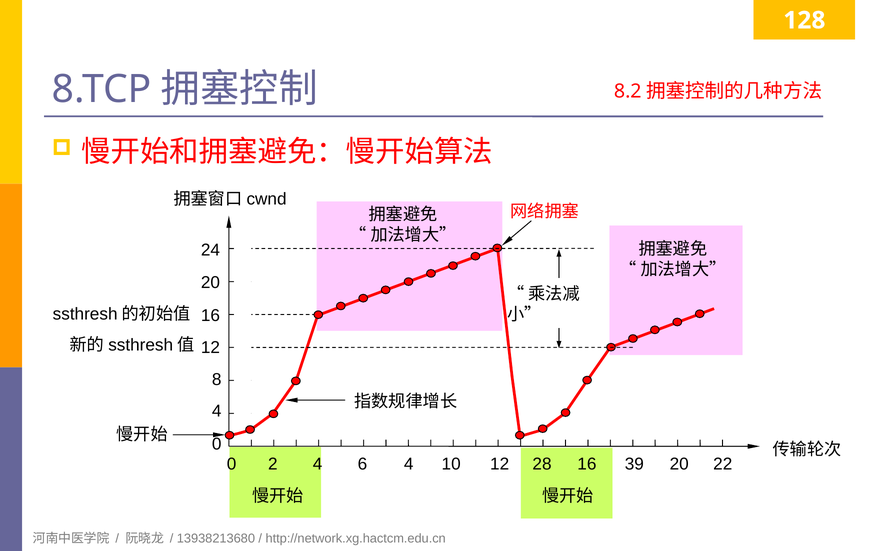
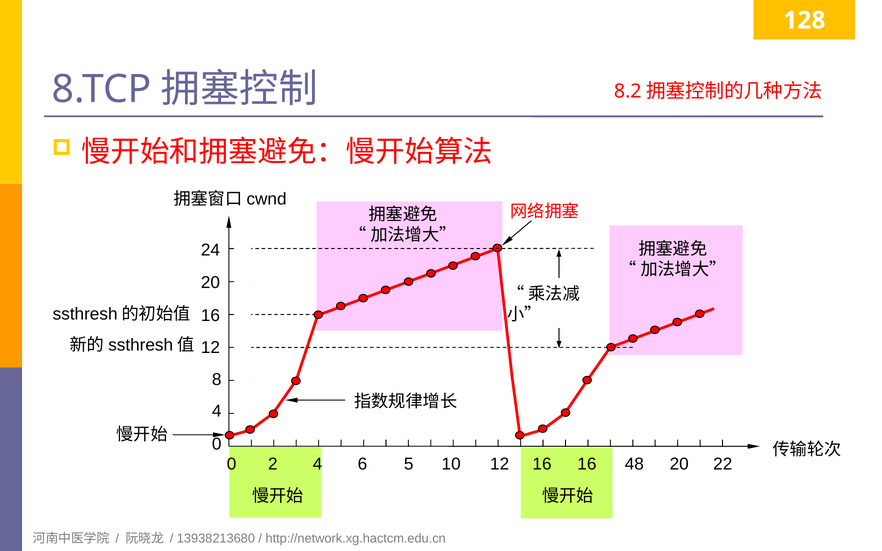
6 4: 4 -> 5 (409, 464)
12 28: 28 -> 16 (542, 464)
39: 39 -> 48 (634, 464)
